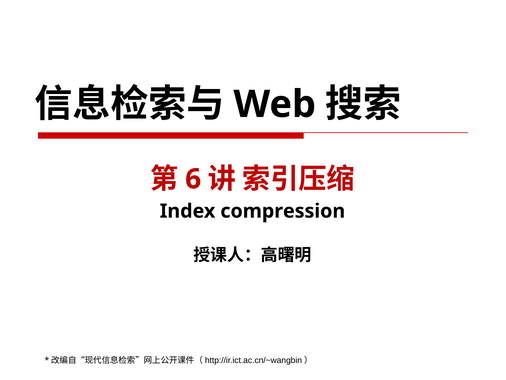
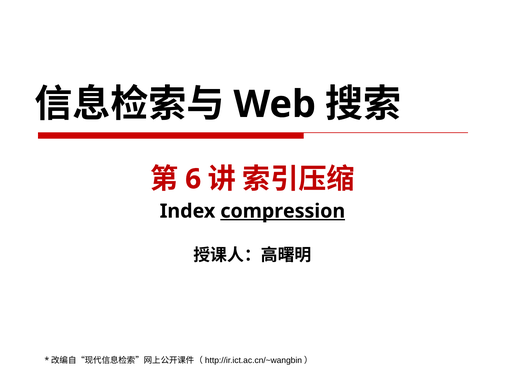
compression underline: none -> present (283, 211)
